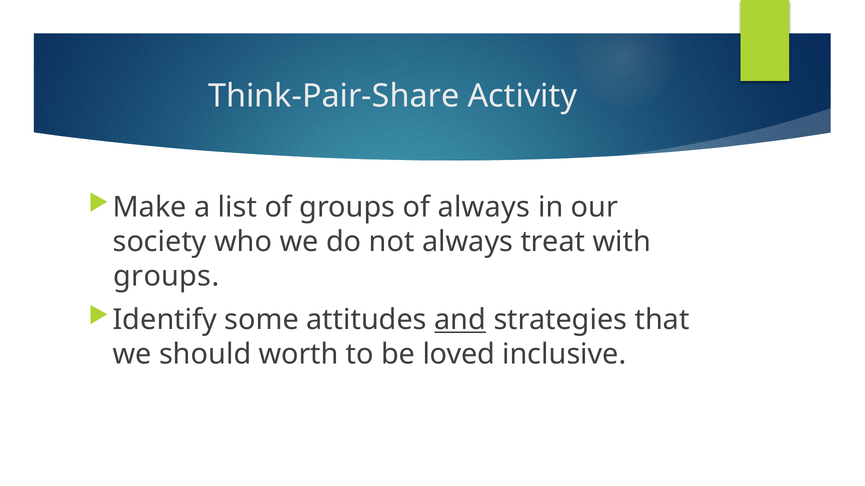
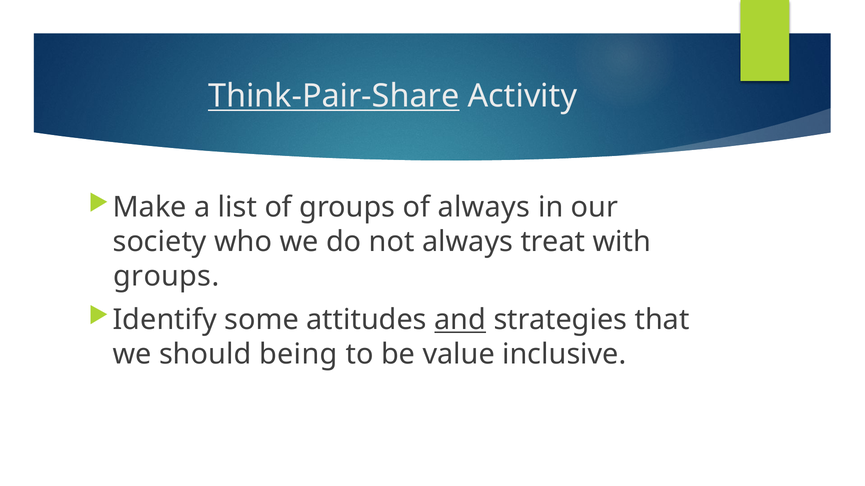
Think-Pair-Share underline: none -> present (334, 96)
worth: worth -> being (298, 355)
loved: loved -> value (459, 355)
